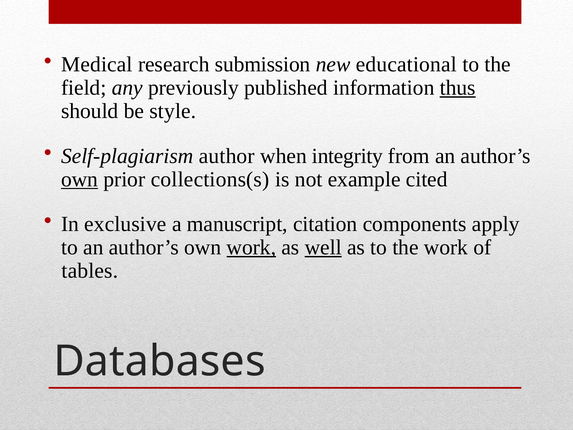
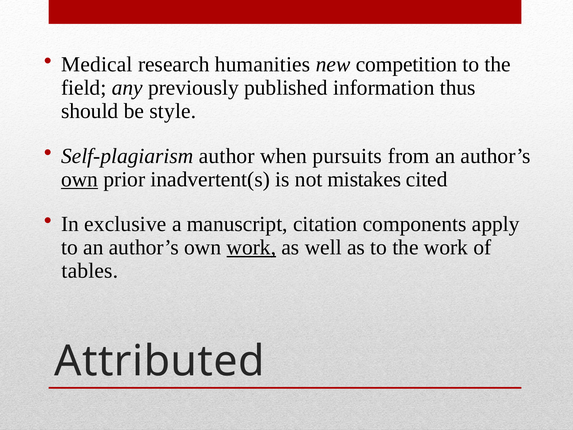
submission: submission -> humanities (263, 64)
educational: educational -> competition (406, 64)
thus underline: present -> none (458, 88)
integrity: integrity -> pursuits (347, 156)
collections(s: collections(s -> inadvertent(s (210, 179)
example: example -> mistakes (364, 179)
well underline: present -> none (323, 247)
Databases: Databases -> Attributed (159, 361)
